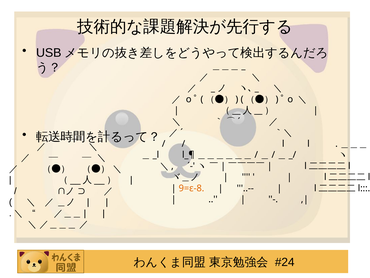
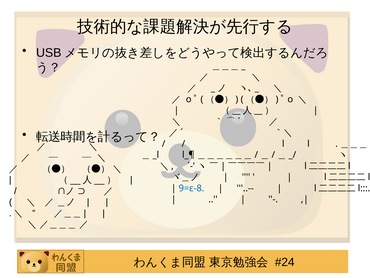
9=ε-8 colour: orange -> blue (191, 188)
